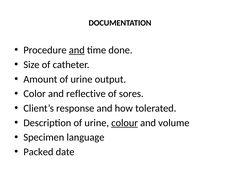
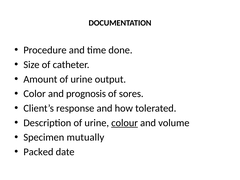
and underline: present -> none (77, 50)
reflective: reflective -> prognosis (86, 94)
language: language -> mutually (85, 137)
